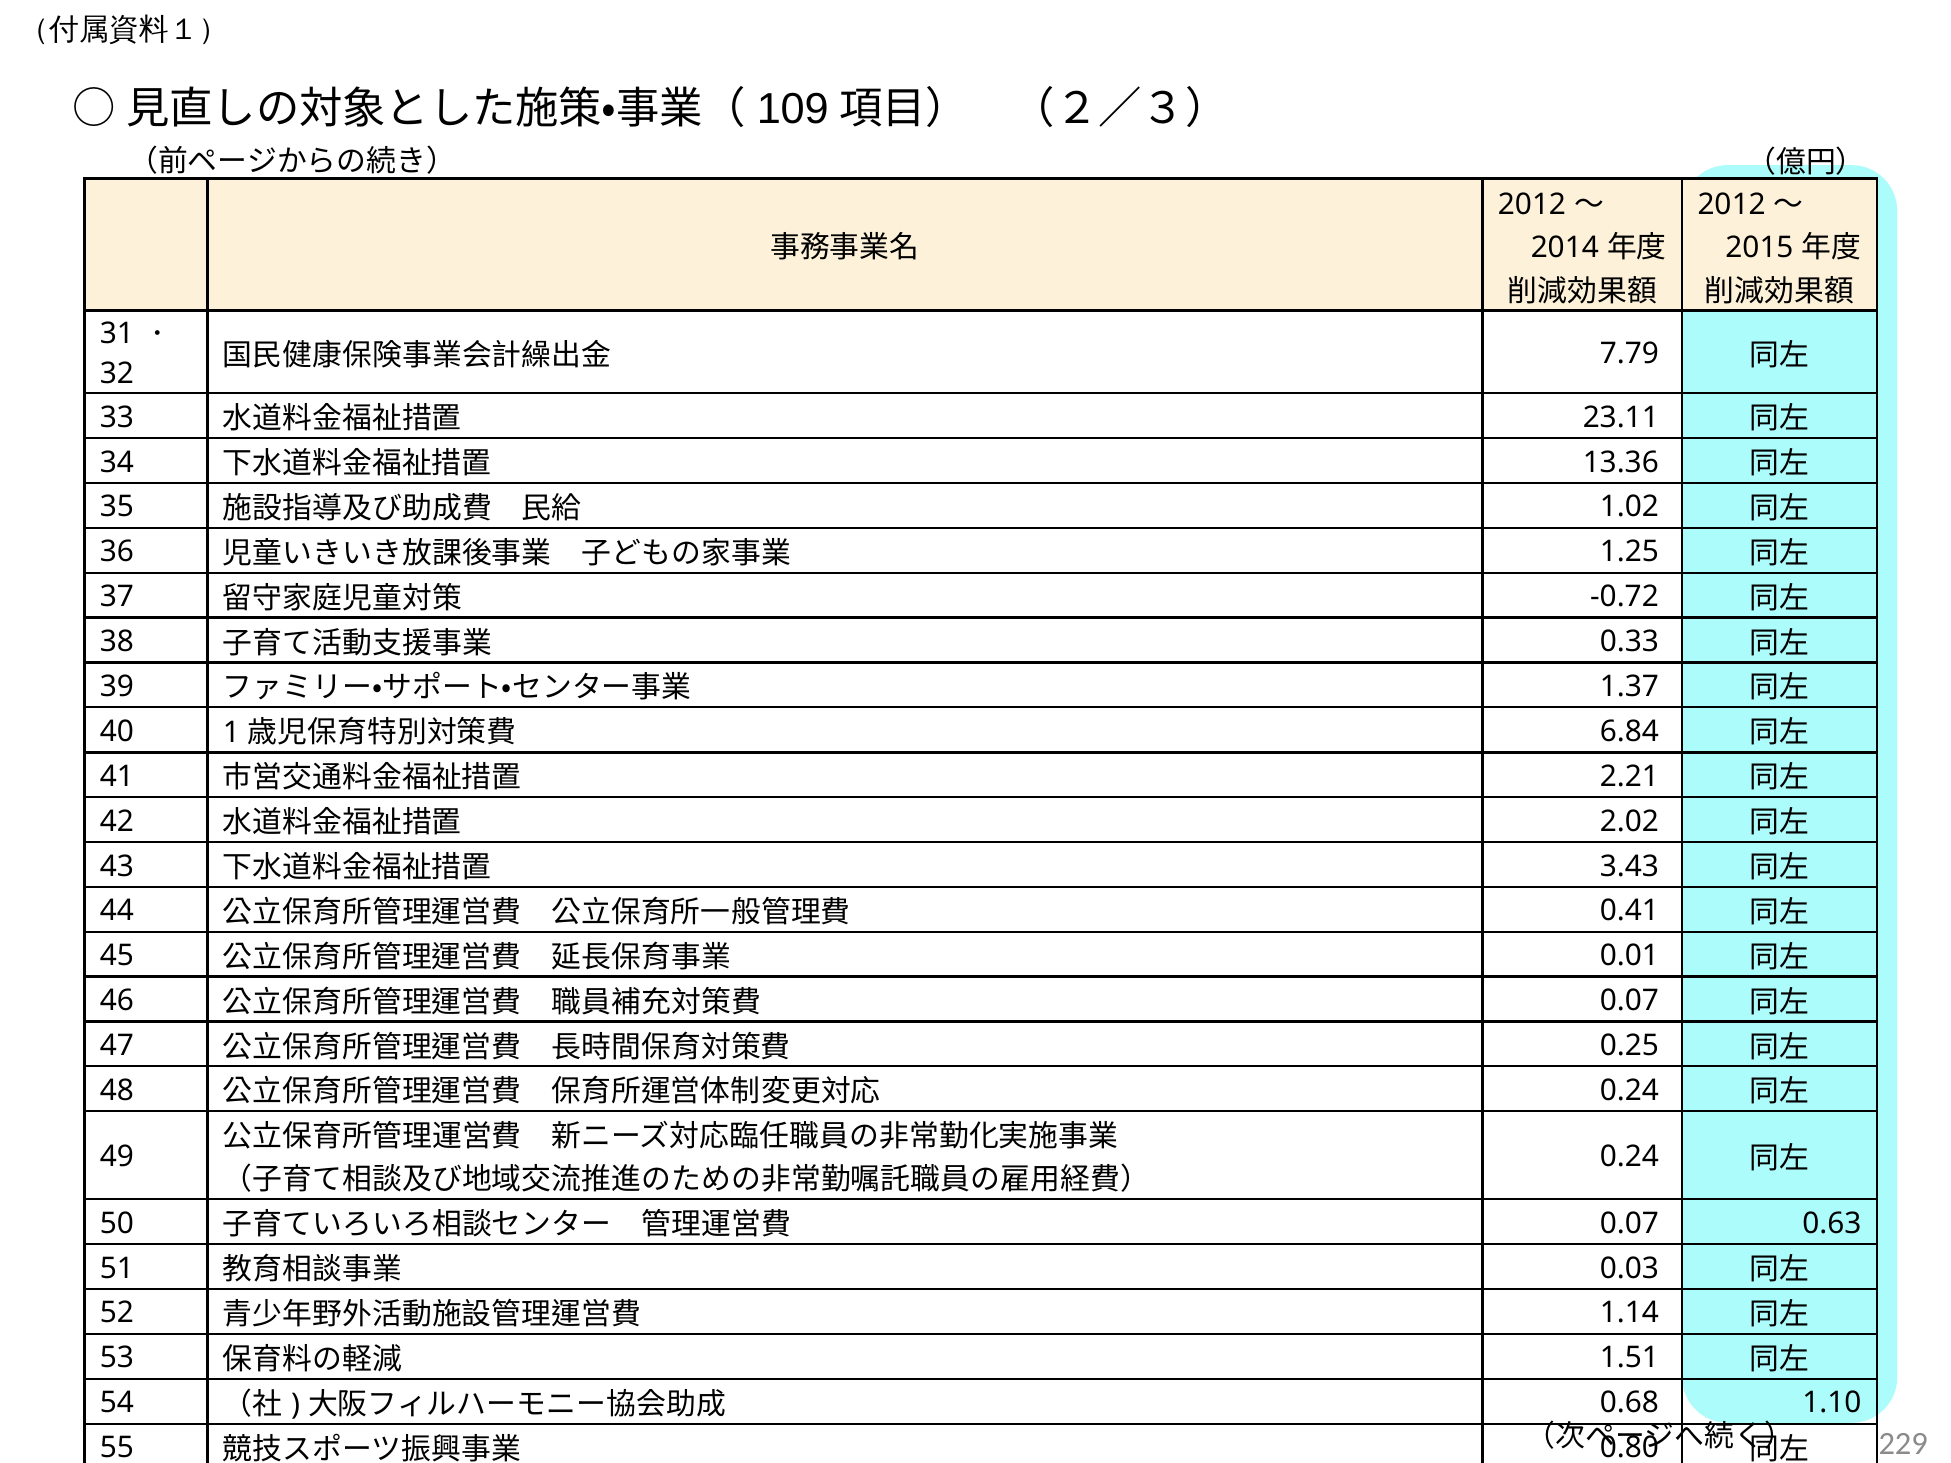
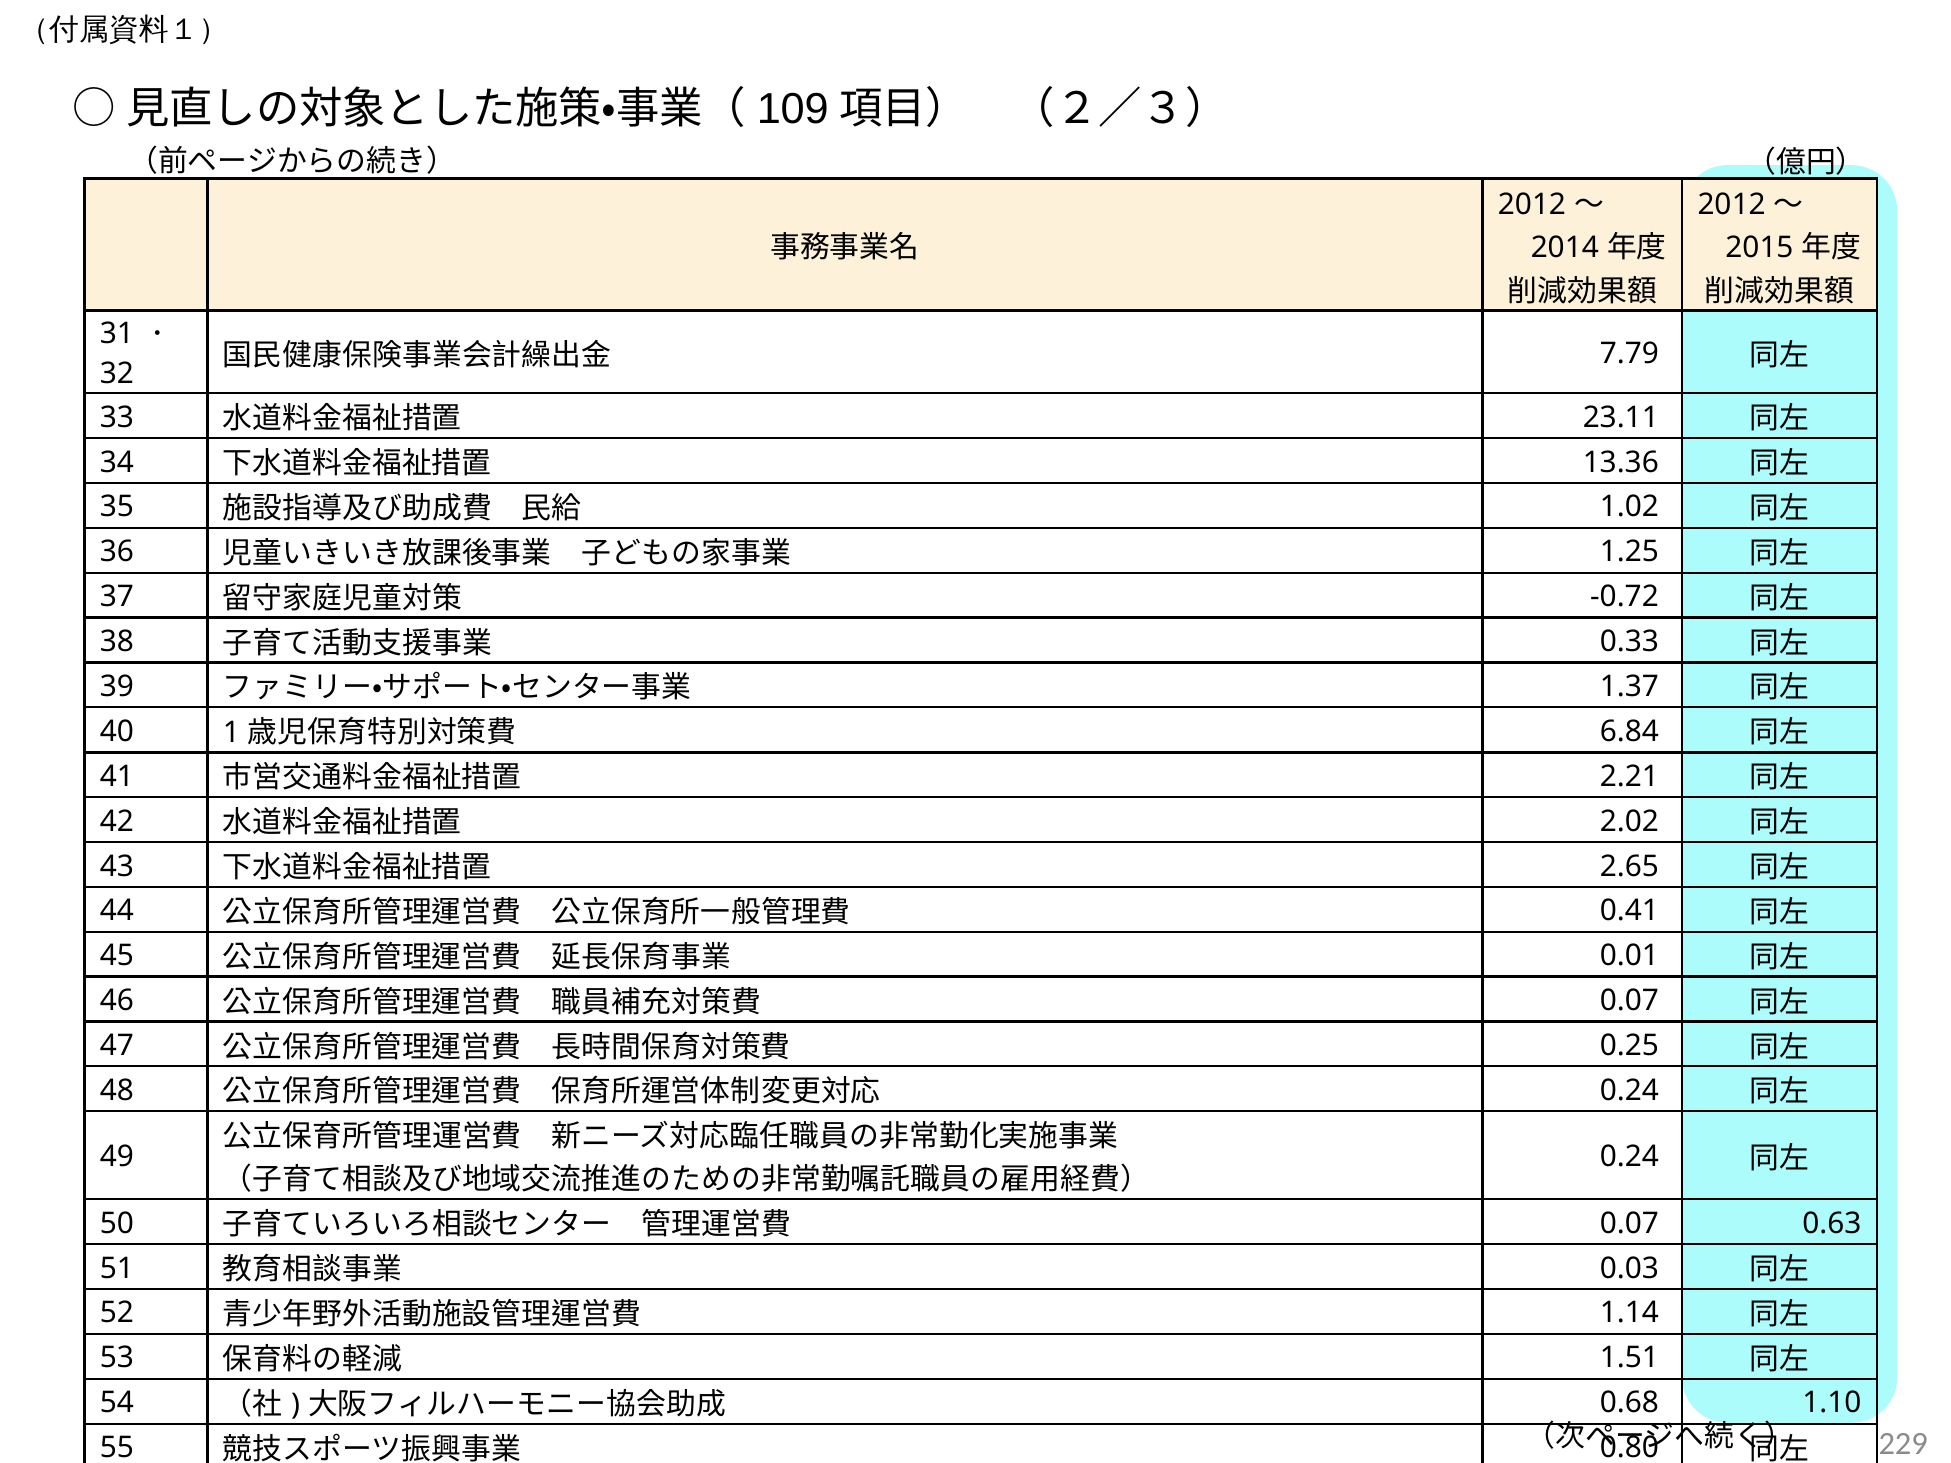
3.43: 3.43 -> 2.65 (1629, 866)
